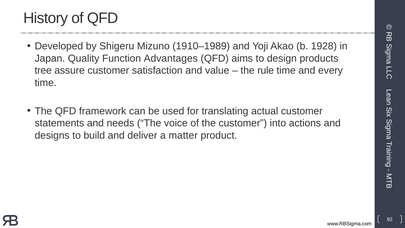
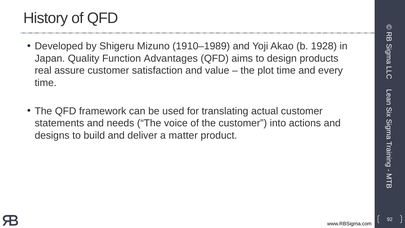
tree: tree -> real (43, 71)
rule: rule -> plot (266, 71)
